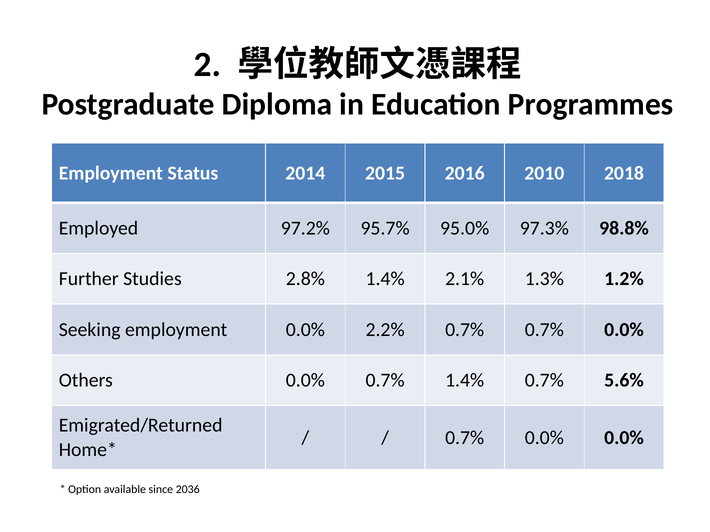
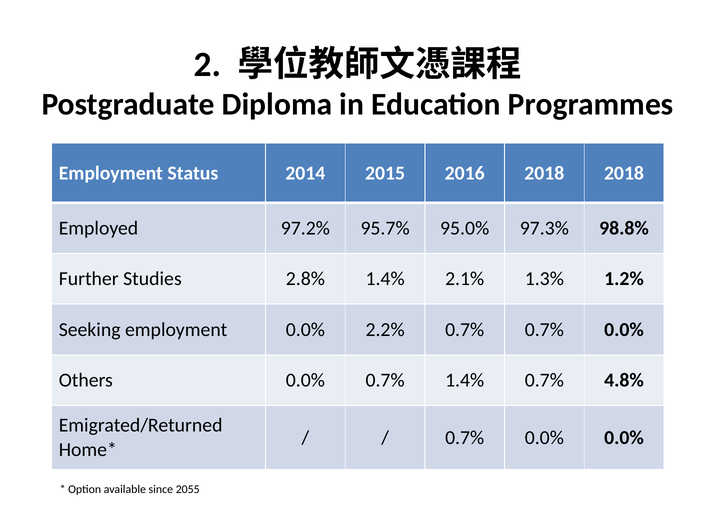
2016 2010: 2010 -> 2018 (544, 173)
5.6%: 5.6% -> 4.8% (624, 381)
2036: 2036 -> 2055 (188, 490)
